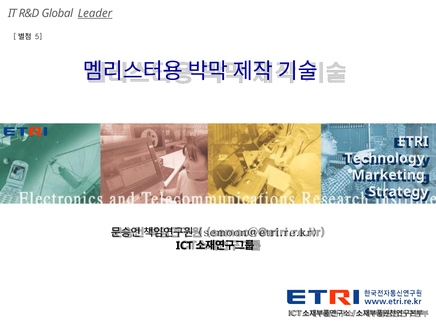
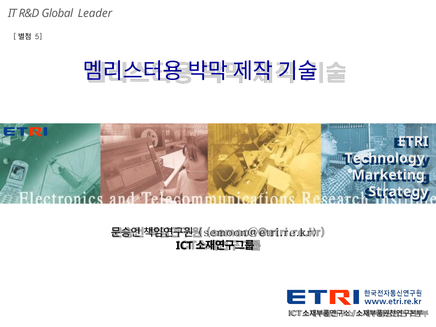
Leader underline: present -> none (95, 13)
